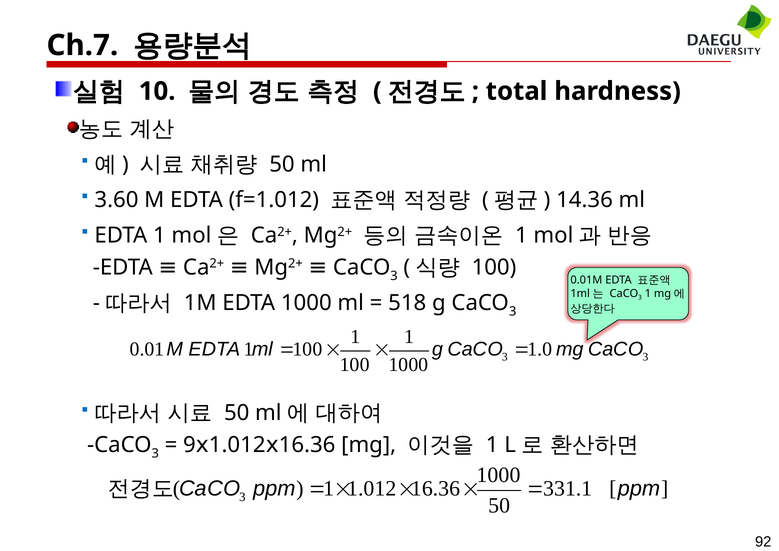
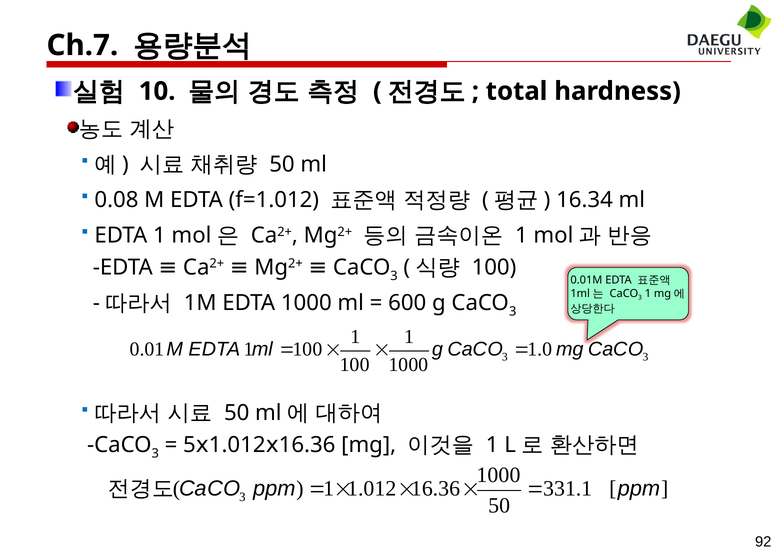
3.60: 3.60 -> 0.08 (116, 200)
14.36: 14.36 -> 16.34 (585, 200)
518: 518 -> 600 (407, 303)
9: 9 -> 5 (189, 445)
